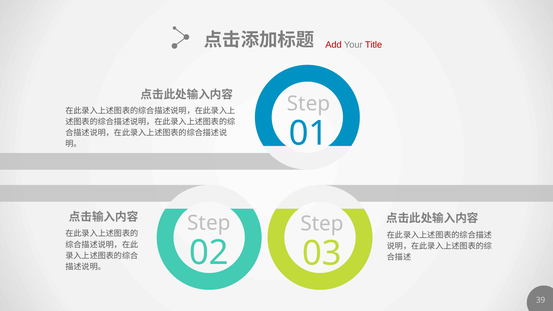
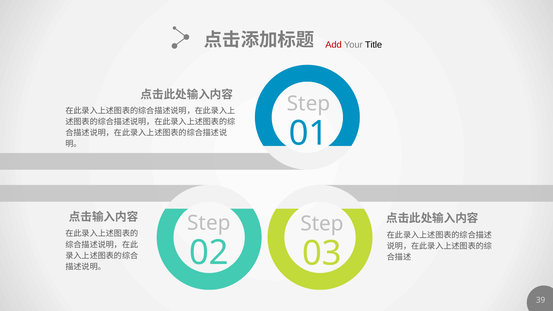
Title colour: red -> black (374, 45)
